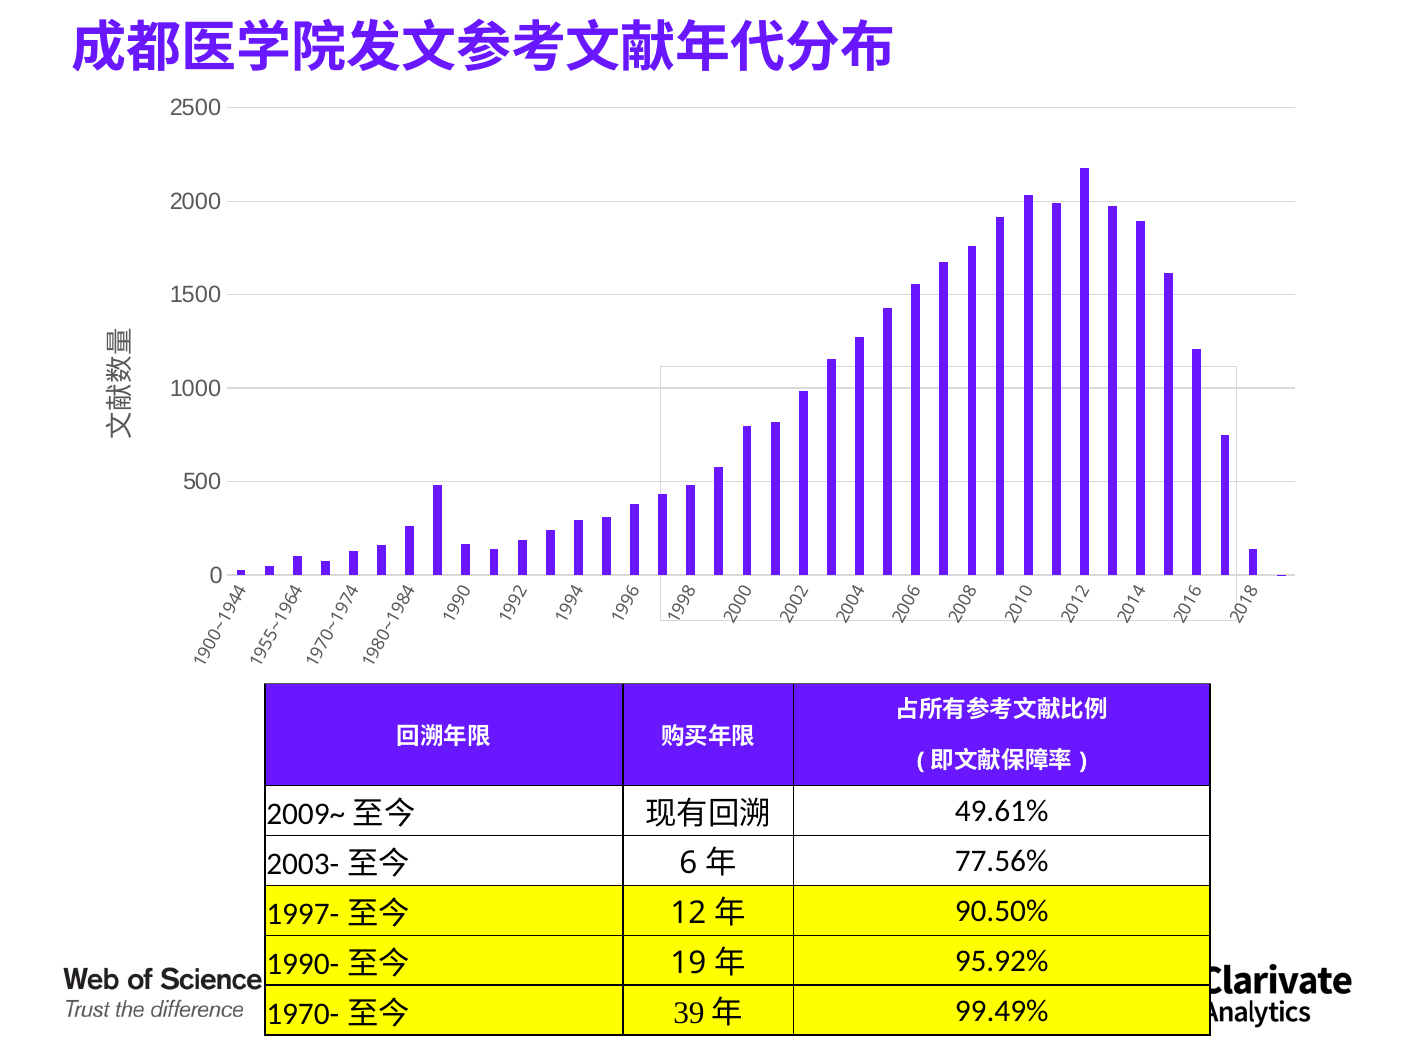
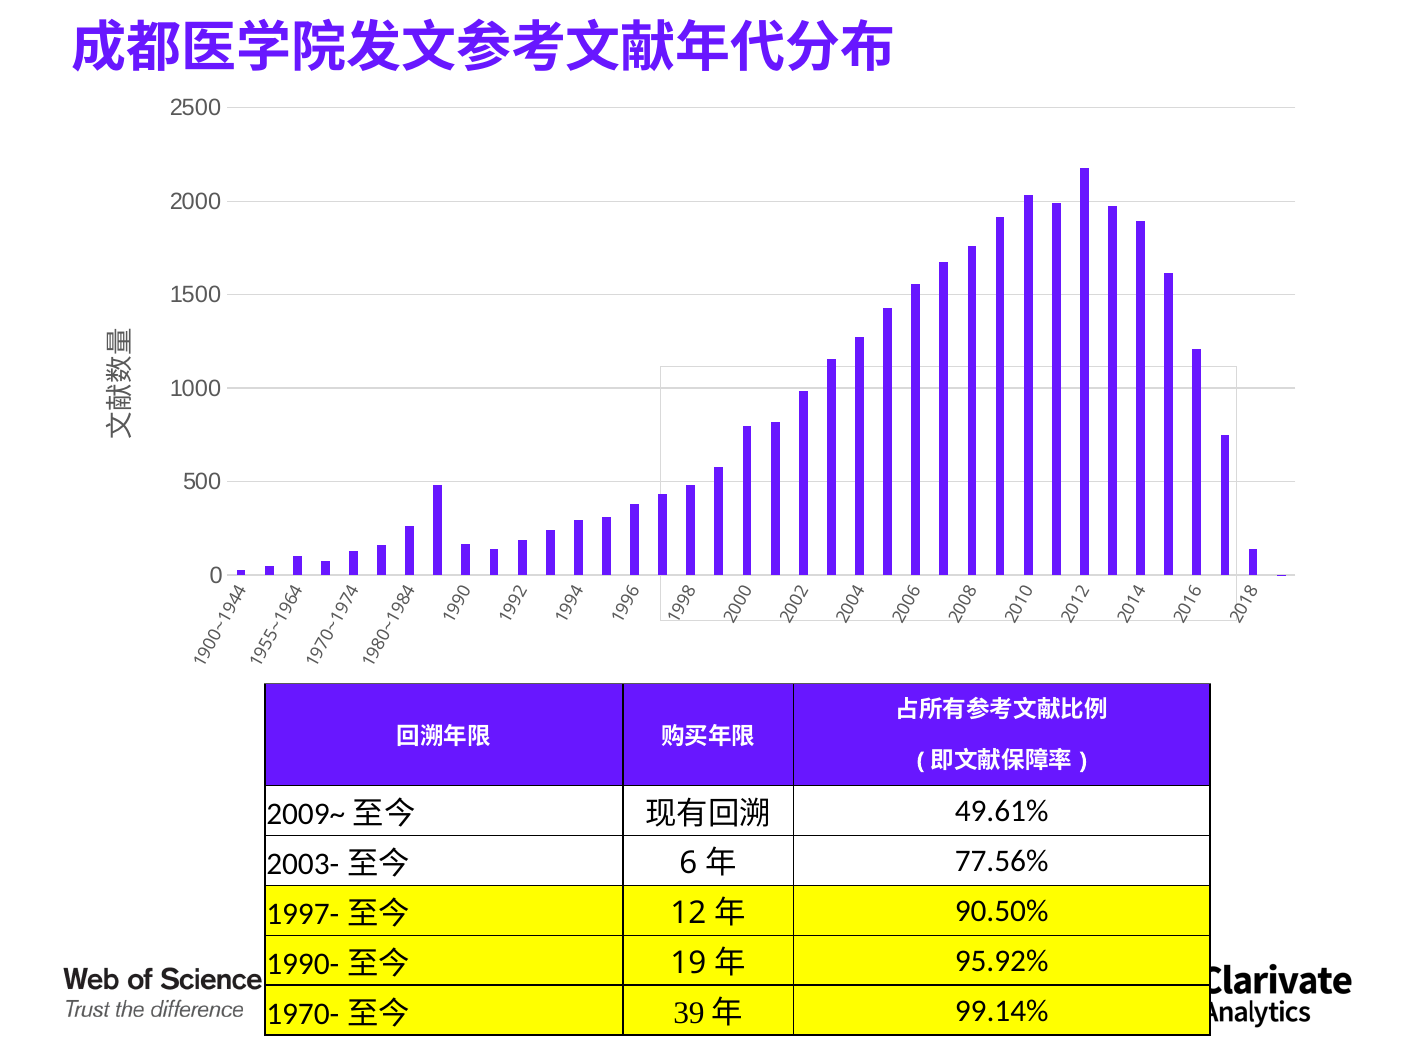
99.49%: 99.49% -> 99.14% (1002, 1011)
